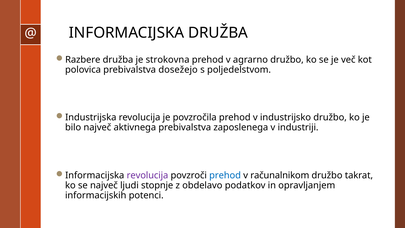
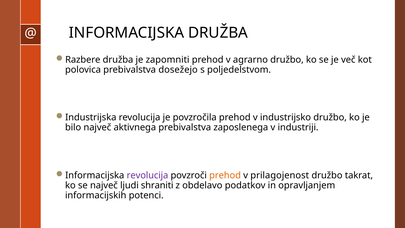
strokovna: strokovna -> zapomniti (168, 60)
prehod colour: blue -> orange (225, 175)
računalnikom: računalnikom -> prilagojenost (280, 175)
stopnje: stopnje -> shraniti (157, 185)
